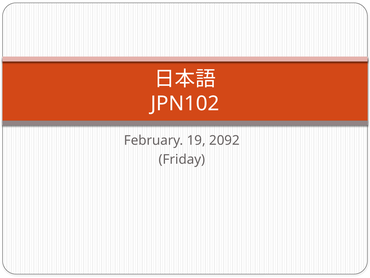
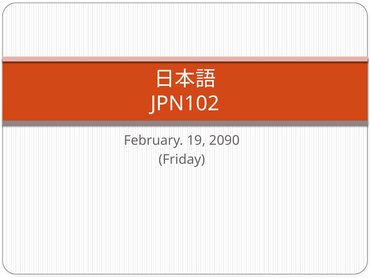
2092: 2092 -> 2090 (224, 140)
